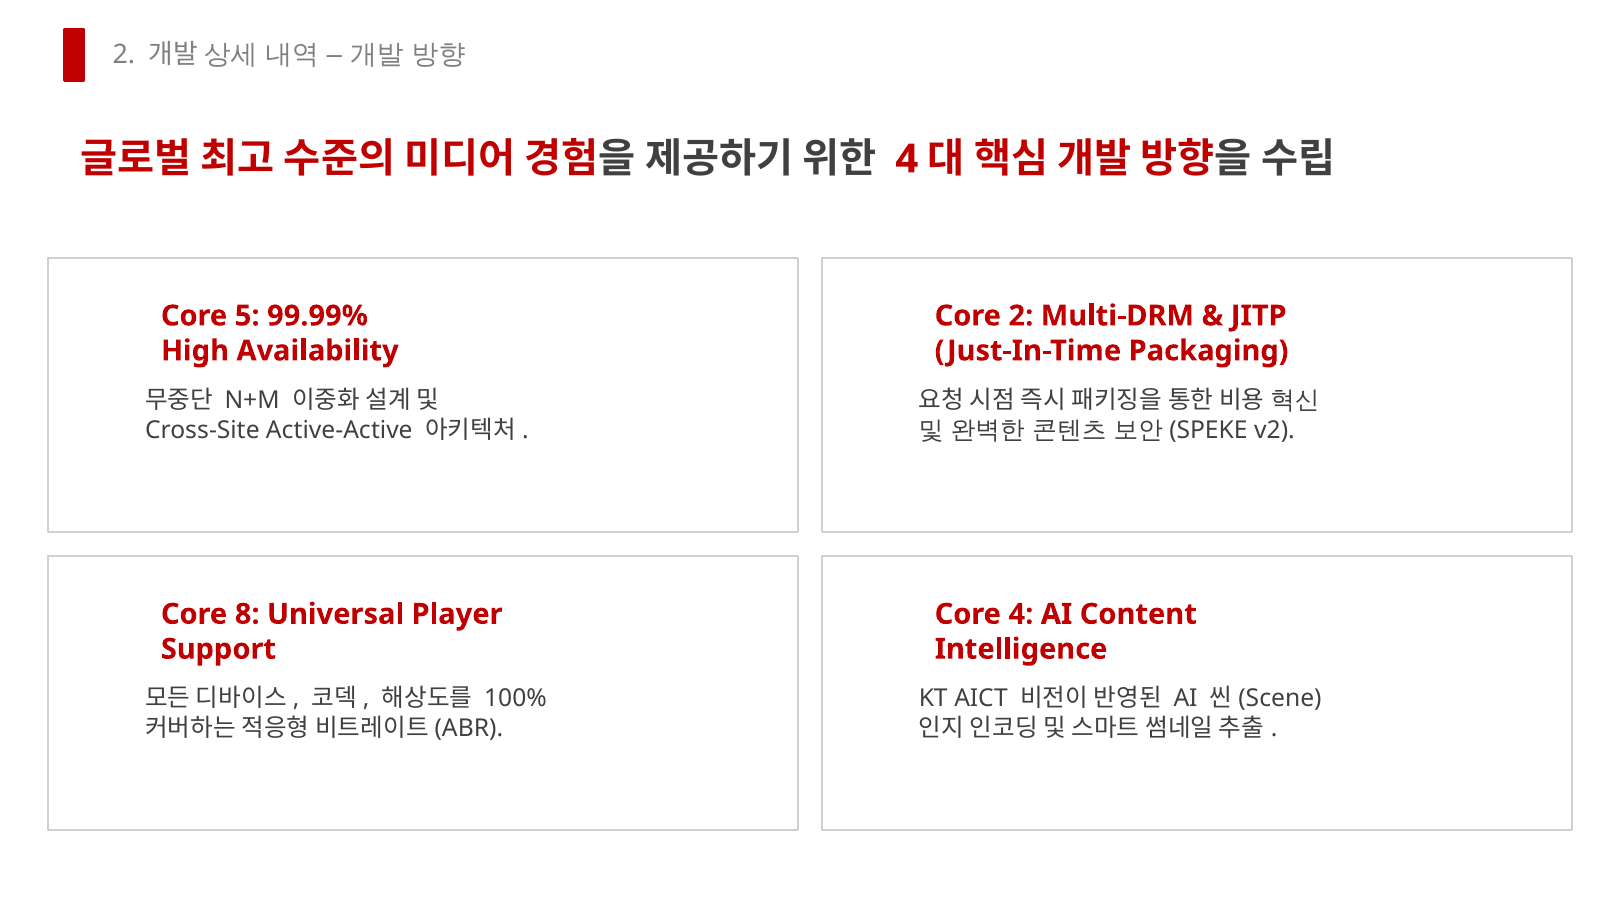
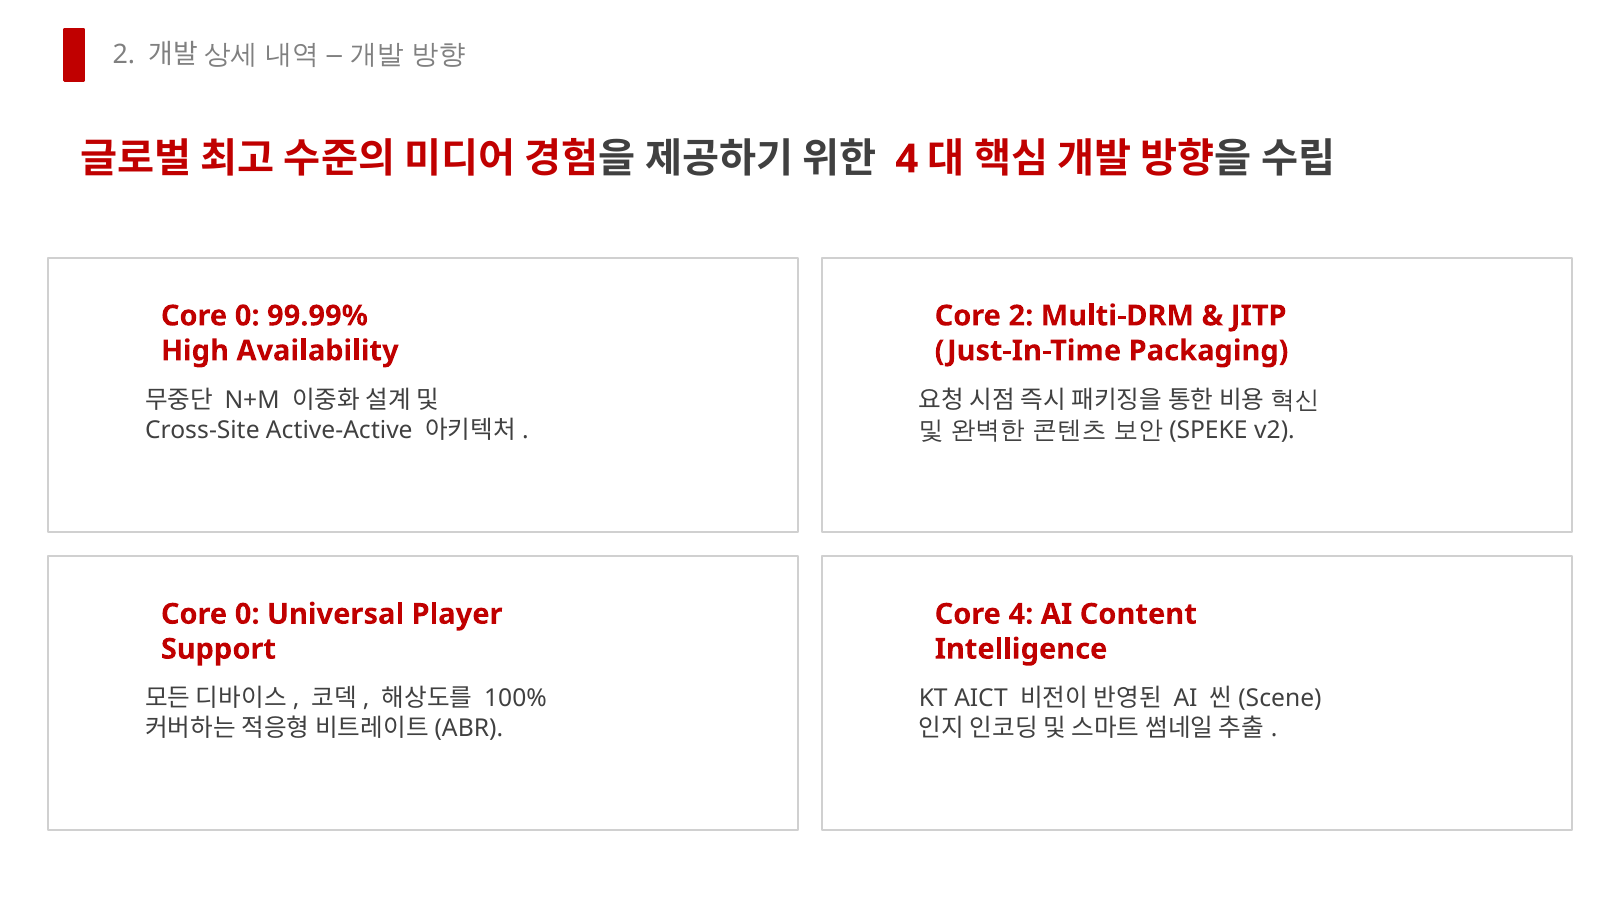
5: 5 -> 0 (247, 316)
8: 8 -> 0 (247, 614)
